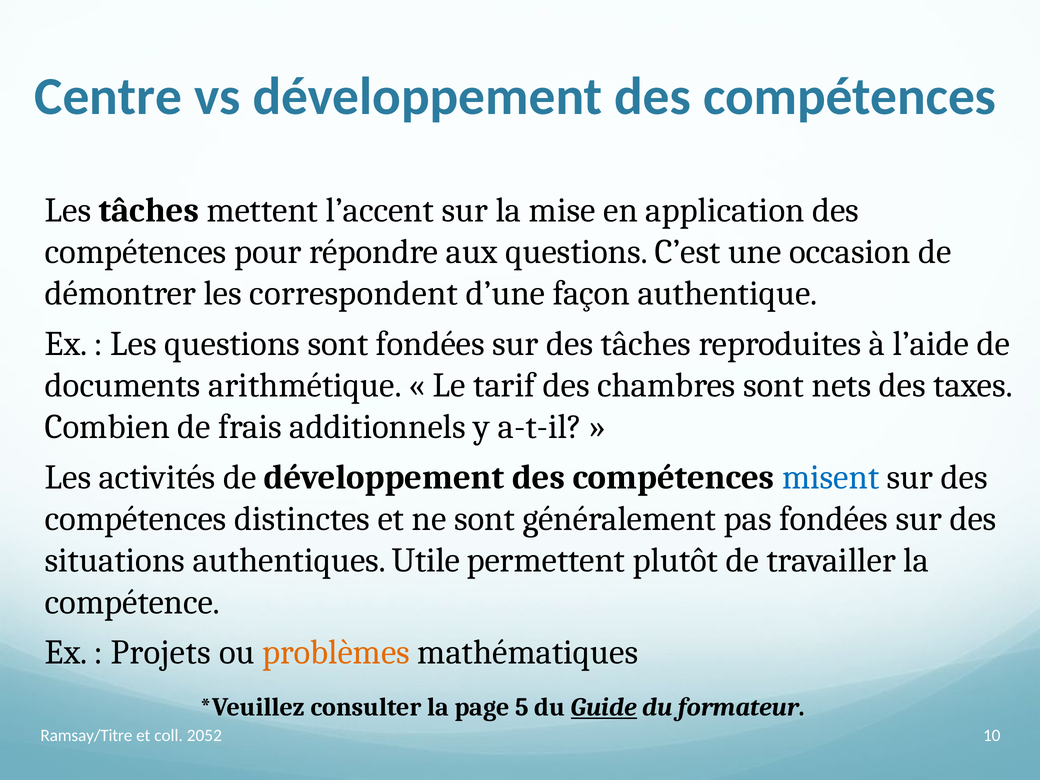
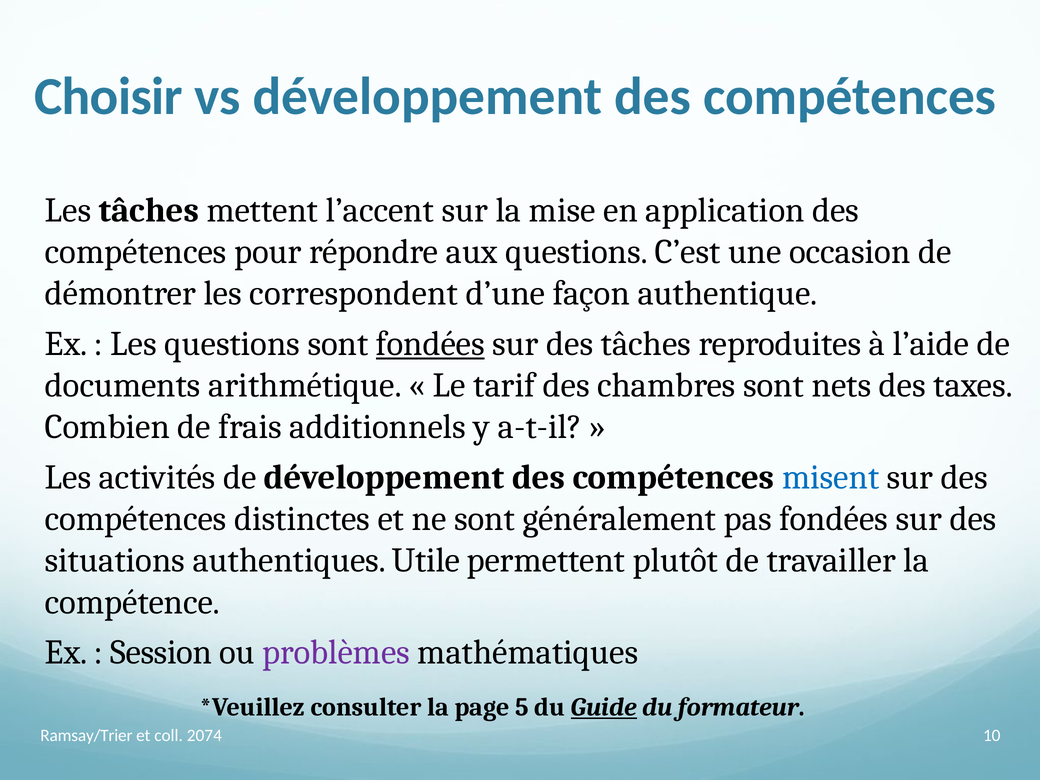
Centre: Centre -> Choisir (109, 96)
fondées underline: none -> present (430, 344)
Projets: Projets -> Session (161, 652)
problèmes colour: orange -> purple (336, 652)
Ramsay/Titre: Ramsay/Titre -> Ramsay/Trier (86, 736)
2052: 2052 -> 2074 (204, 736)
